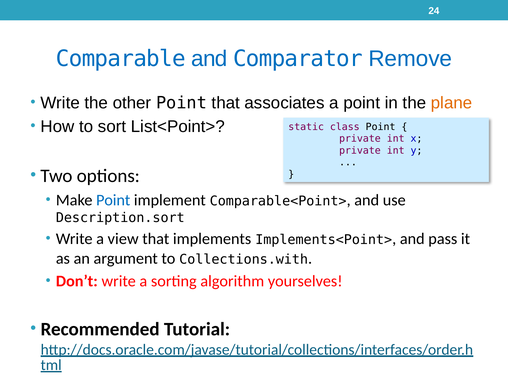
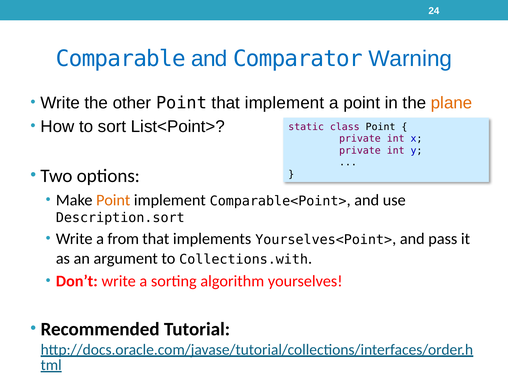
Remove: Remove -> Warning (410, 59)
that associates: associates -> implement (284, 103)
Point colour: blue -> orange (113, 200)
view: view -> from (123, 239)
Implements<Point>: Implements<Point> -> Yourselves<Point> (324, 240)
